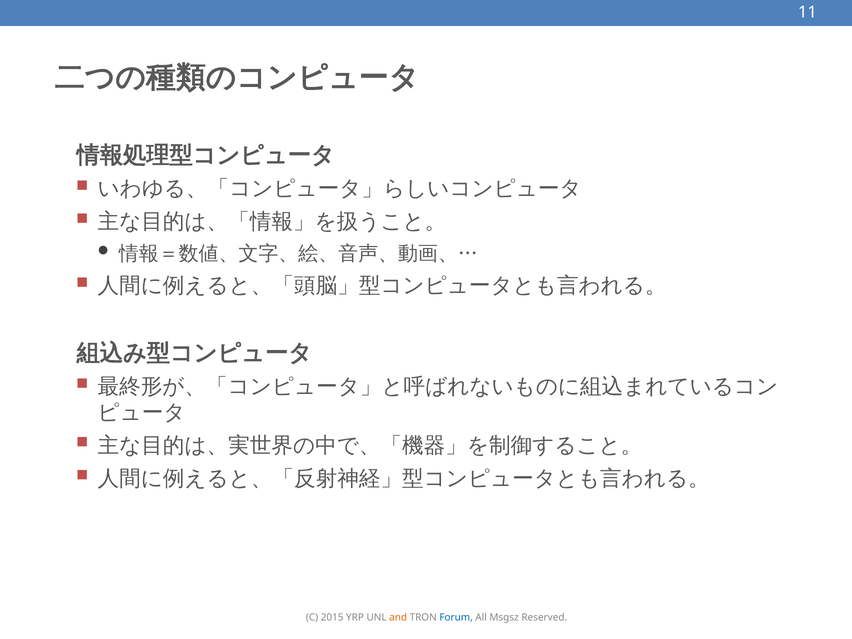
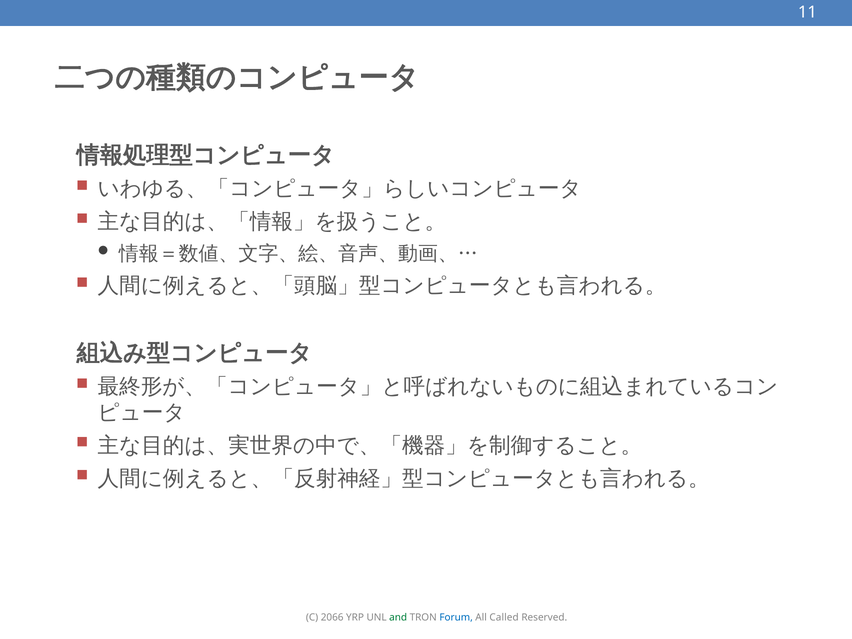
2015: 2015 -> 2066 (332, 618)
and colour: orange -> green (398, 618)
Msgsz: Msgsz -> Called (504, 618)
